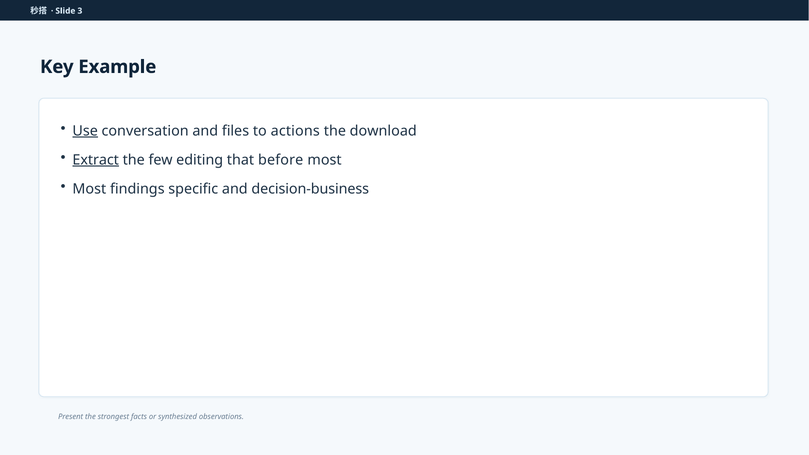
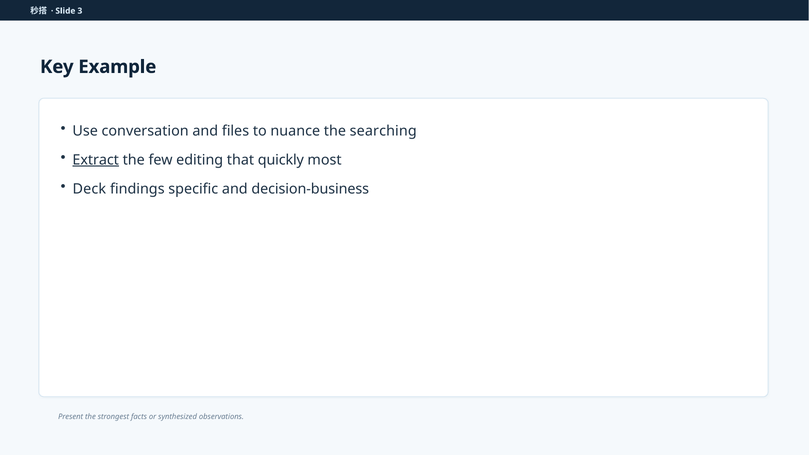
Use underline: present -> none (85, 131)
actions: actions -> nuance (295, 131)
download: download -> searching (383, 131)
before: before -> quickly (281, 160)
Most: Most -> Deck (89, 189)
